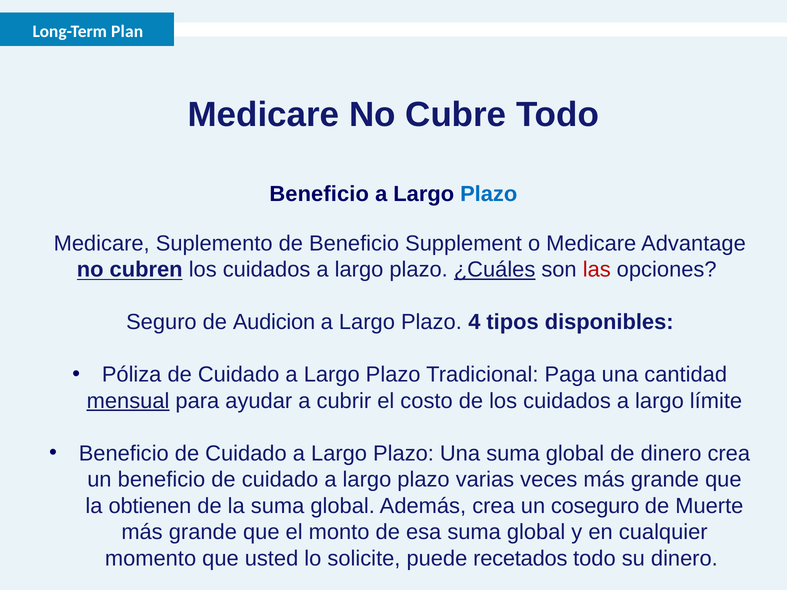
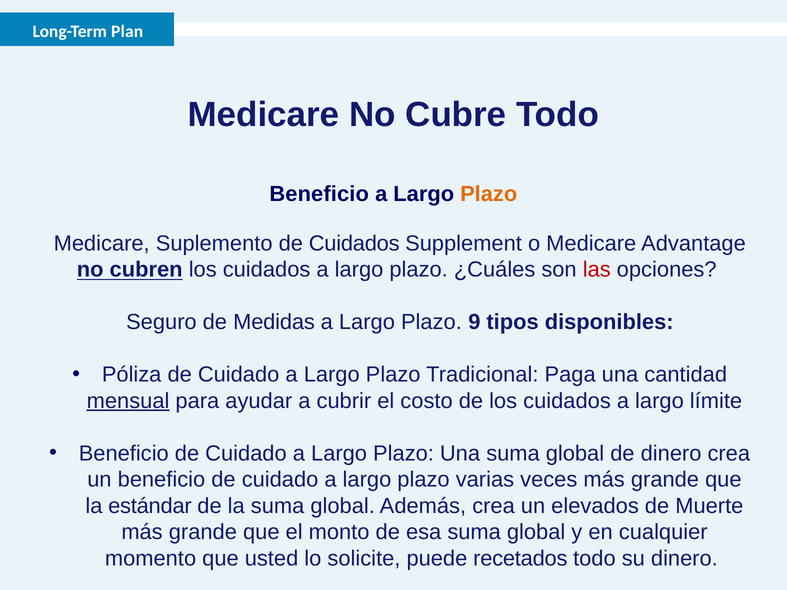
Plazo colour: blue -> orange (489, 194)
de Beneficio: Beneficio -> Cuidados (354, 244)
¿Cuáles underline: present -> none (495, 270)
Audicion: Audicion -> Medidas (274, 322)
4: 4 -> 9 (474, 322)
obtienen: obtienen -> estándar (150, 506)
coseguro: coseguro -> elevados (595, 506)
